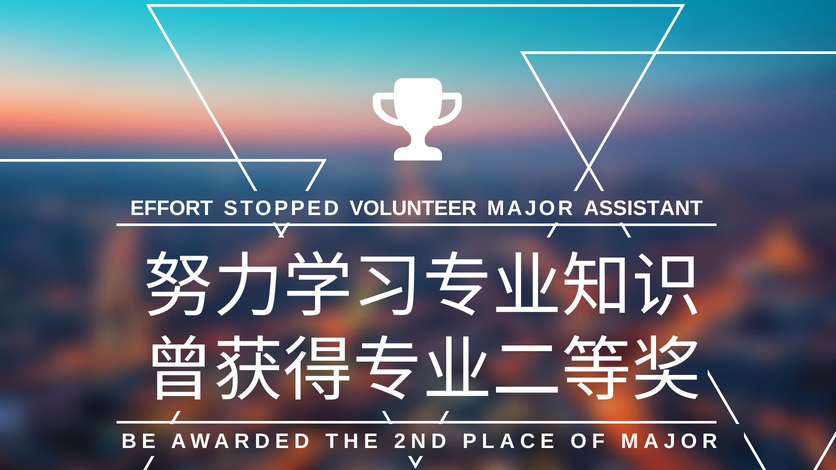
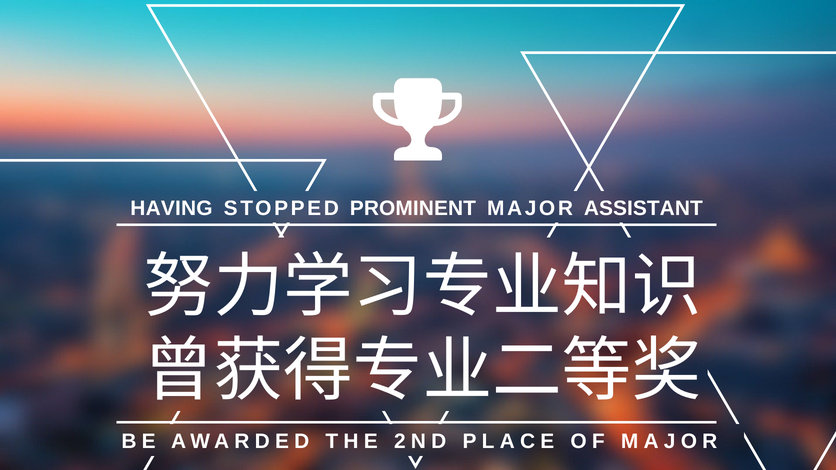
EFFORT: EFFORT -> HAVING (171, 208)
VOLUNTEER: VOLUNTEER -> PROMINENT (413, 208)
